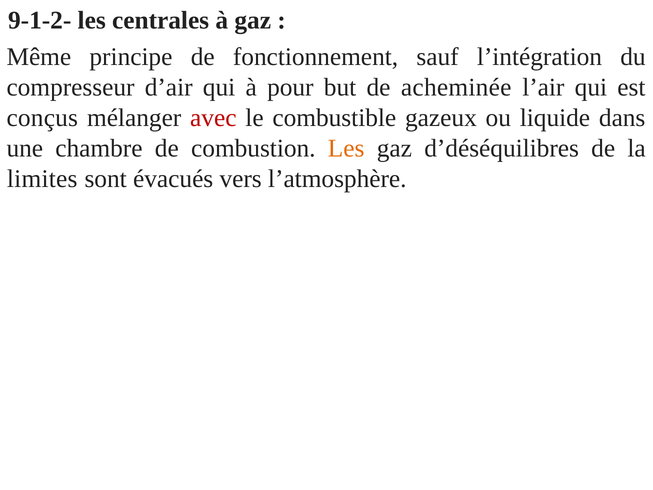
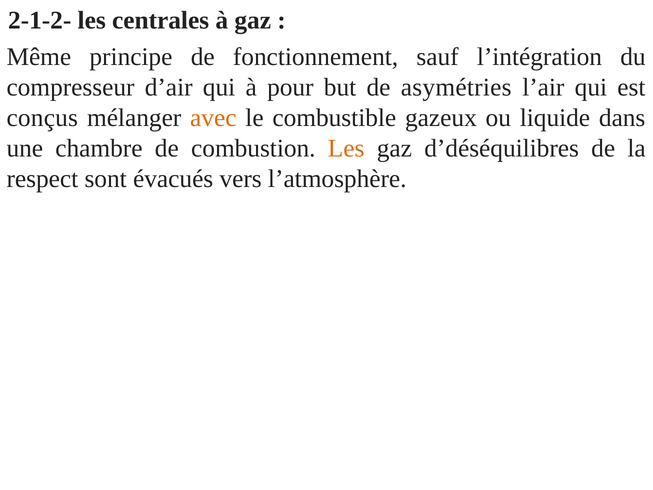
9-1-2-: 9-1-2- -> 2-1-2- (40, 20)
acheminée: acheminée -> asymétries (456, 87)
avec colour: red -> orange (213, 118)
limites: limites -> respect (42, 179)
